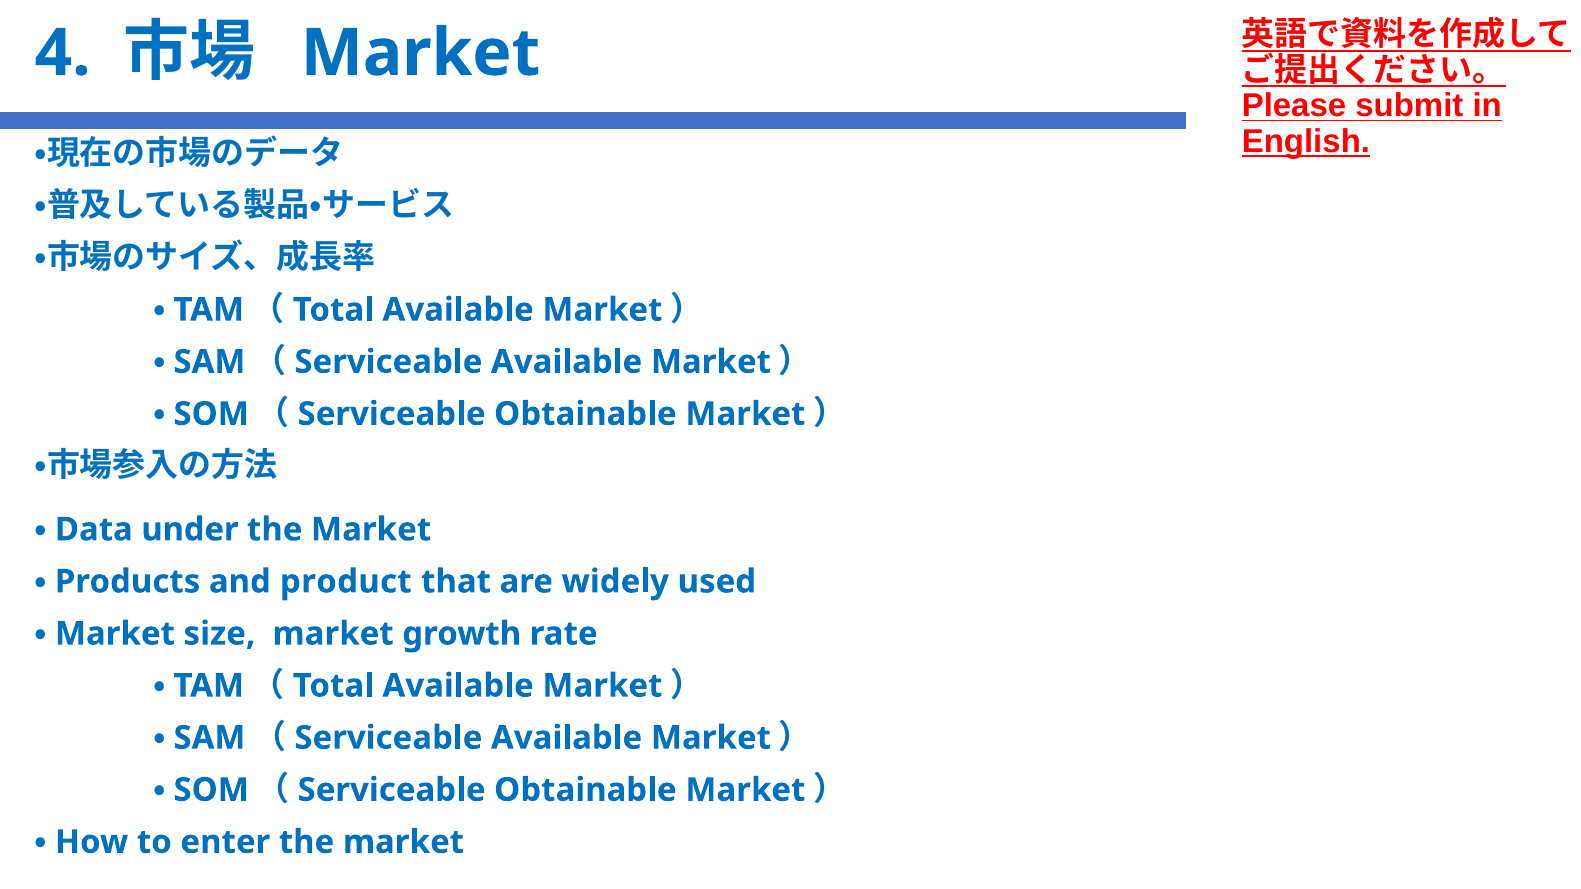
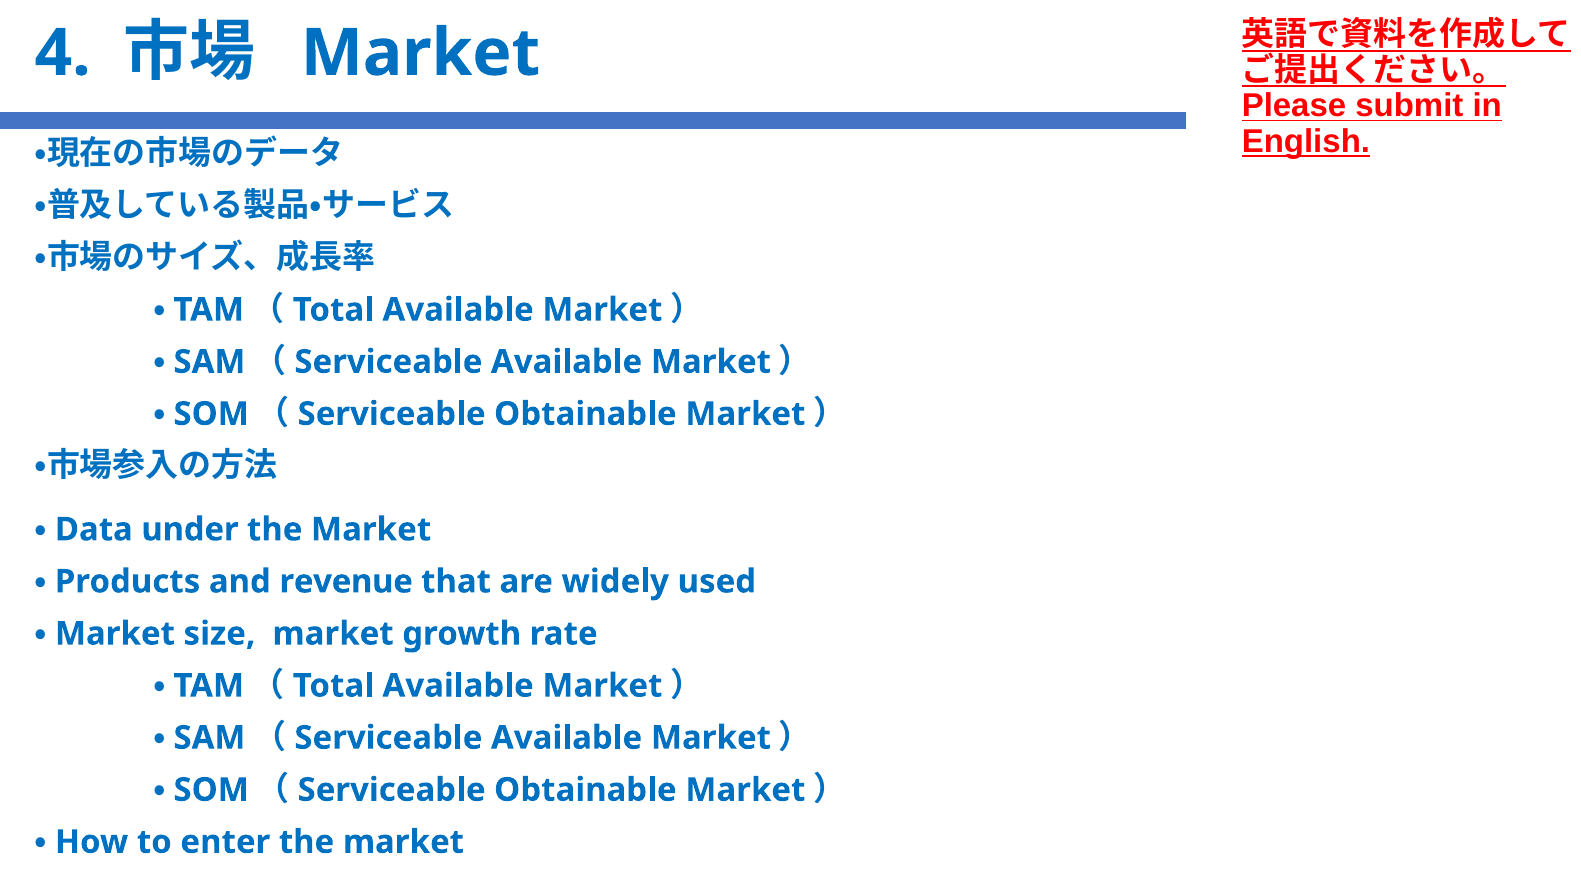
product: product -> revenue (346, 582)
